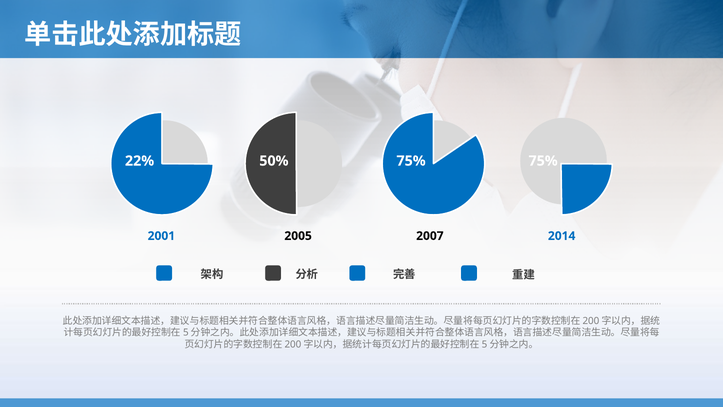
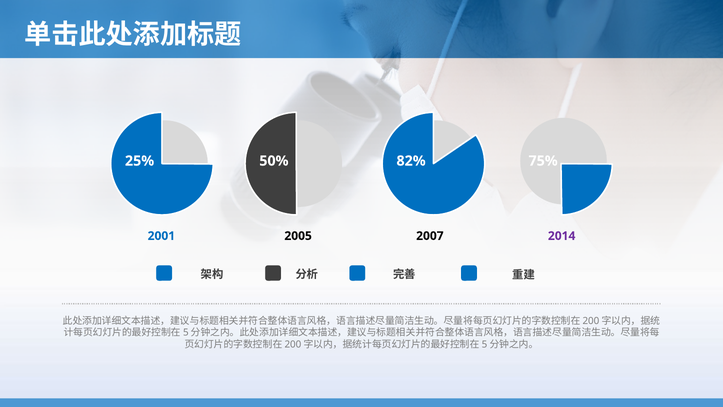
22%: 22% -> 25% (140, 161)
50% 75%: 75% -> 82% (411, 161)
2014 colour: blue -> purple (562, 236)
